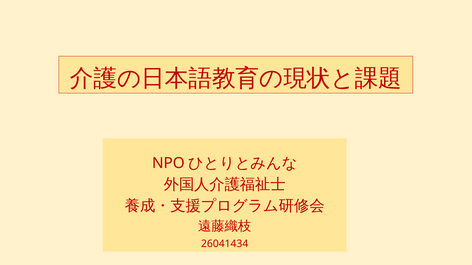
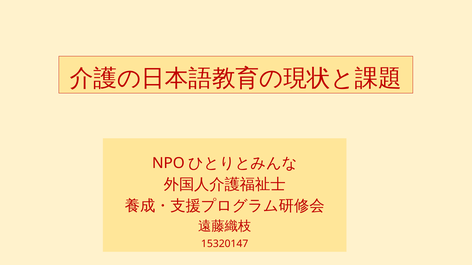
26041434: 26041434 -> 15320147 (225, 244)
